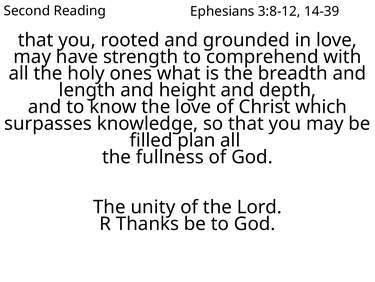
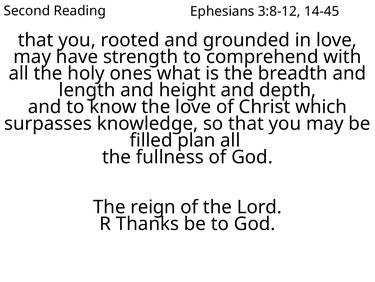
14-39: 14-39 -> 14-45 (322, 11)
unity: unity -> reign (153, 207)
